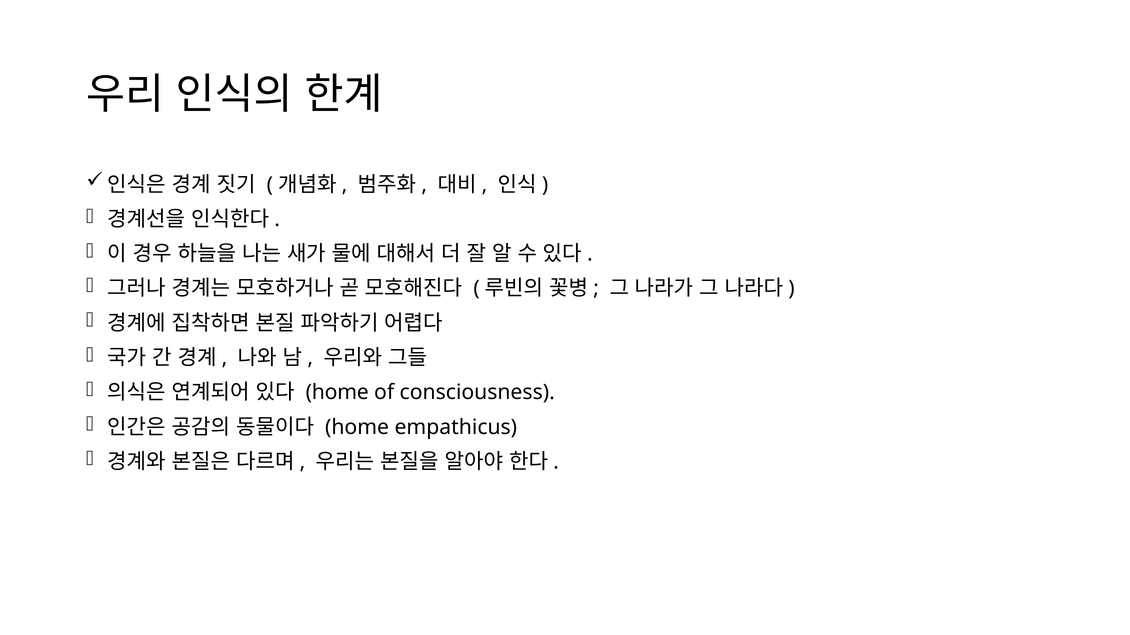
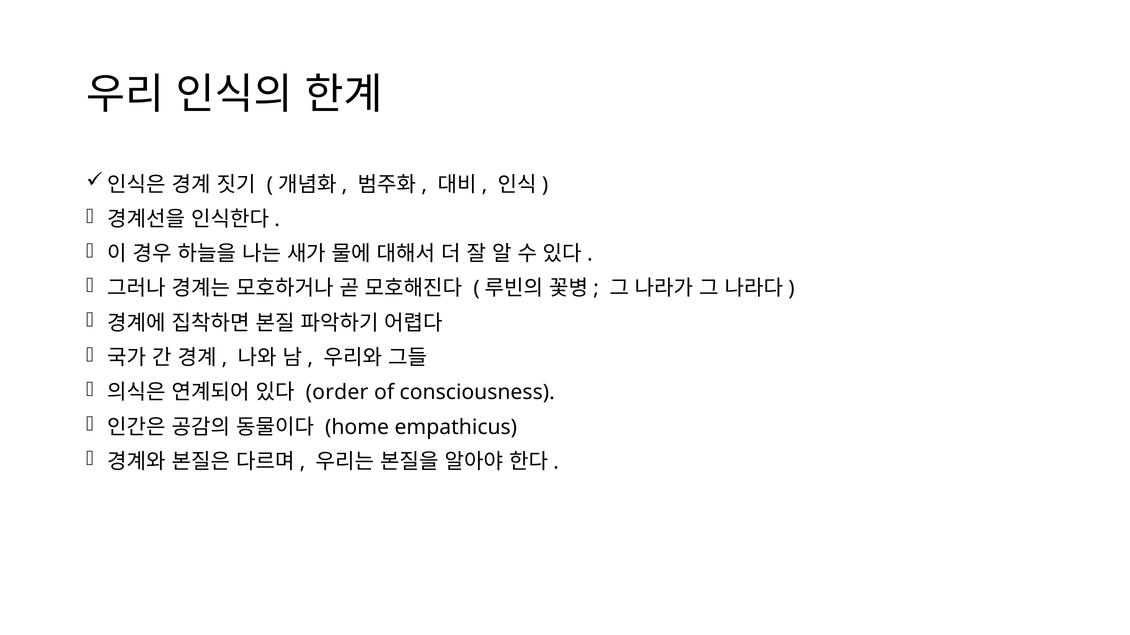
home: home -> order (337, 393)
